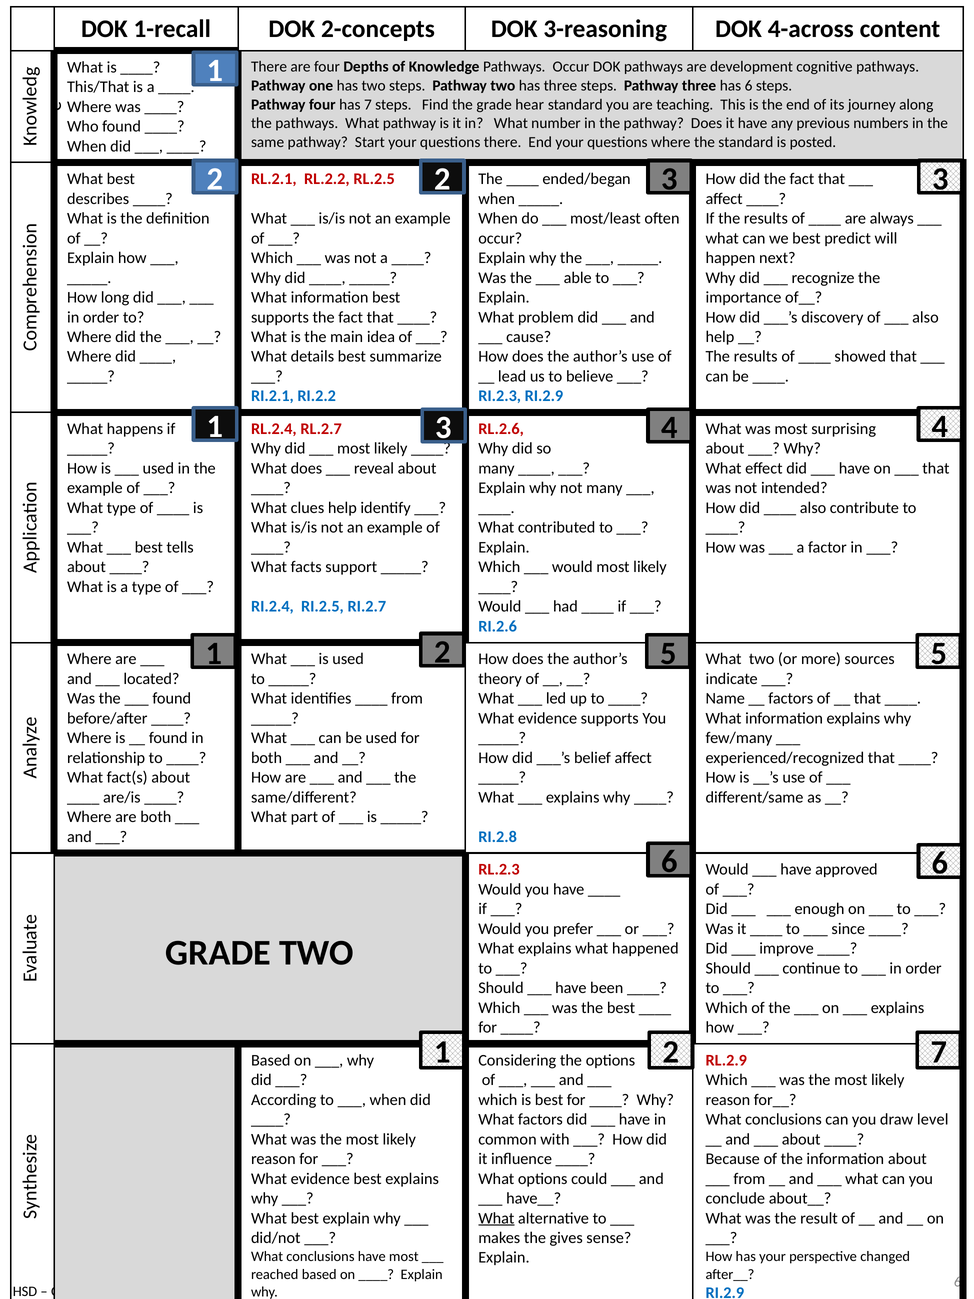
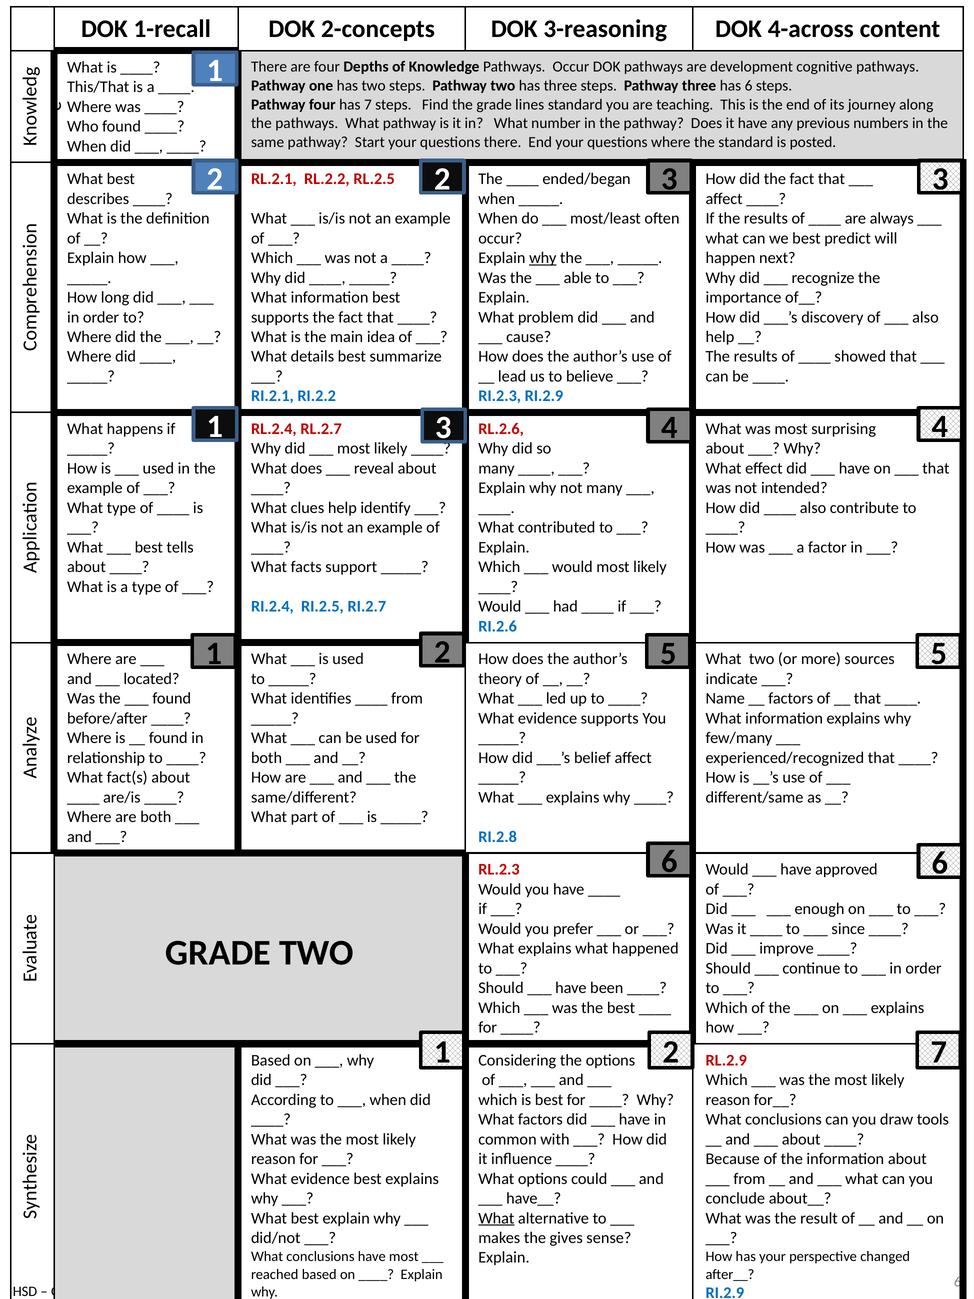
hear: hear -> lines (530, 104)
why underline: none -> present (543, 258)
level: level -> tools (933, 1119)
